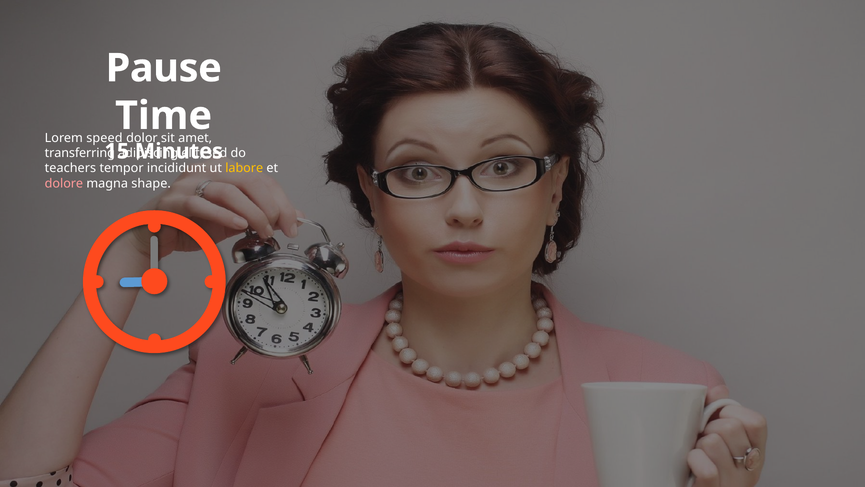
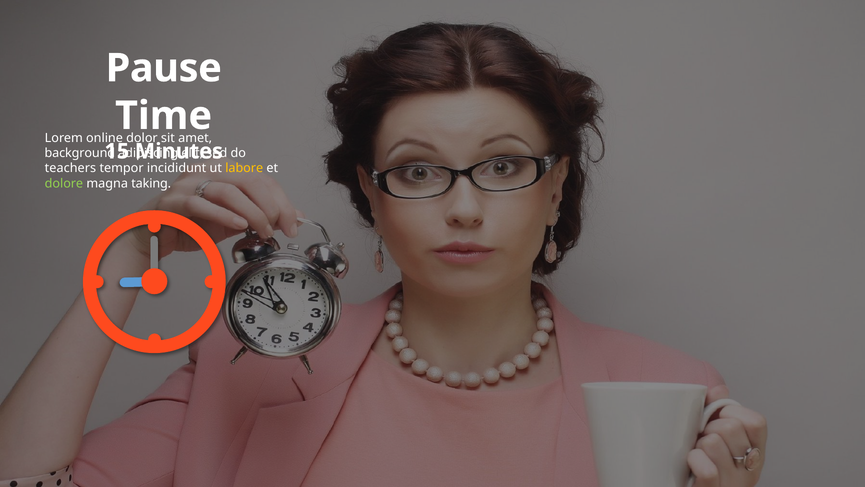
speed: speed -> online (105, 138)
transferring: transferring -> background (80, 153)
dolore colour: pink -> light green (64, 183)
shape: shape -> taking (151, 183)
